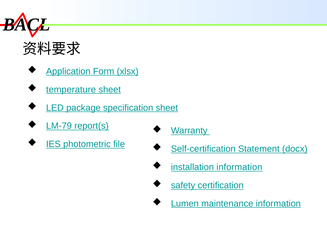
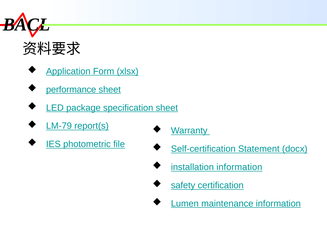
temperature: temperature -> performance (71, 89)
